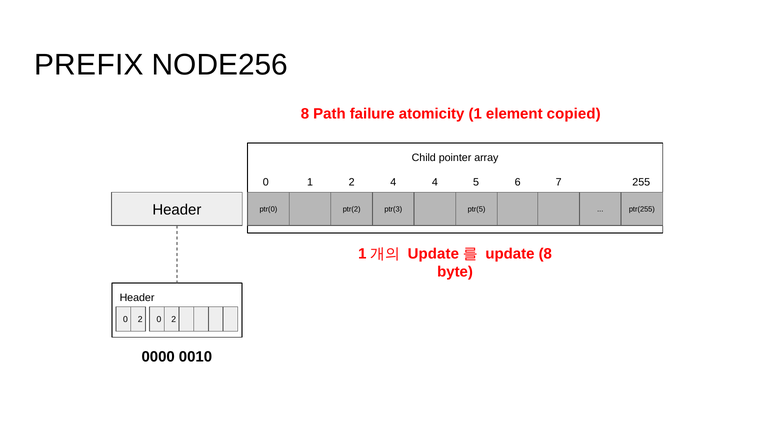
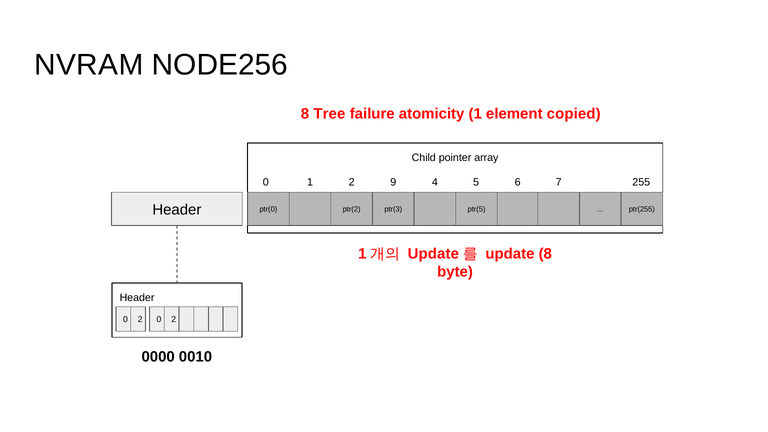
PREFIX: PREFIX -> NVRAM (89, 65)
Path: Path -> Tree (329, 114)
2 4: 4 -> 9 (393, 182)
